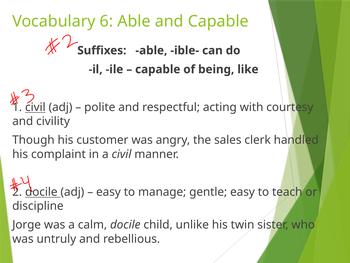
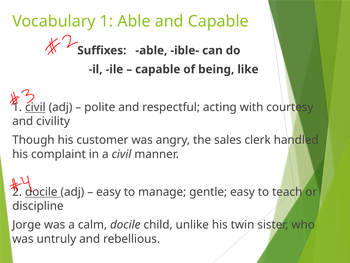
Vocabulary 6: 6 -> 1 (106, 21)
